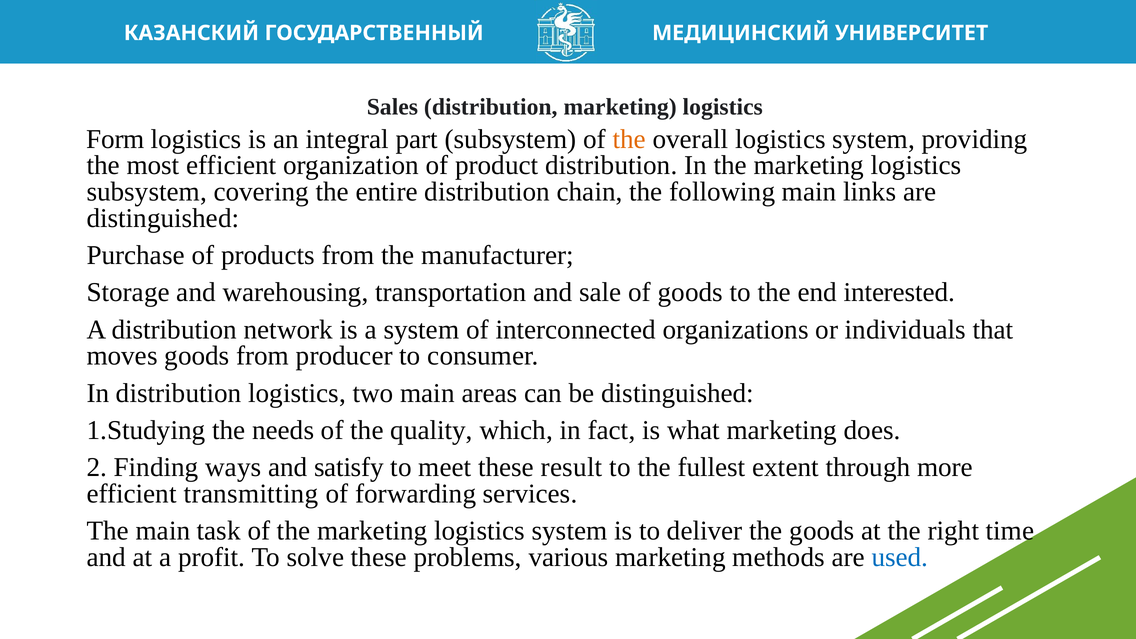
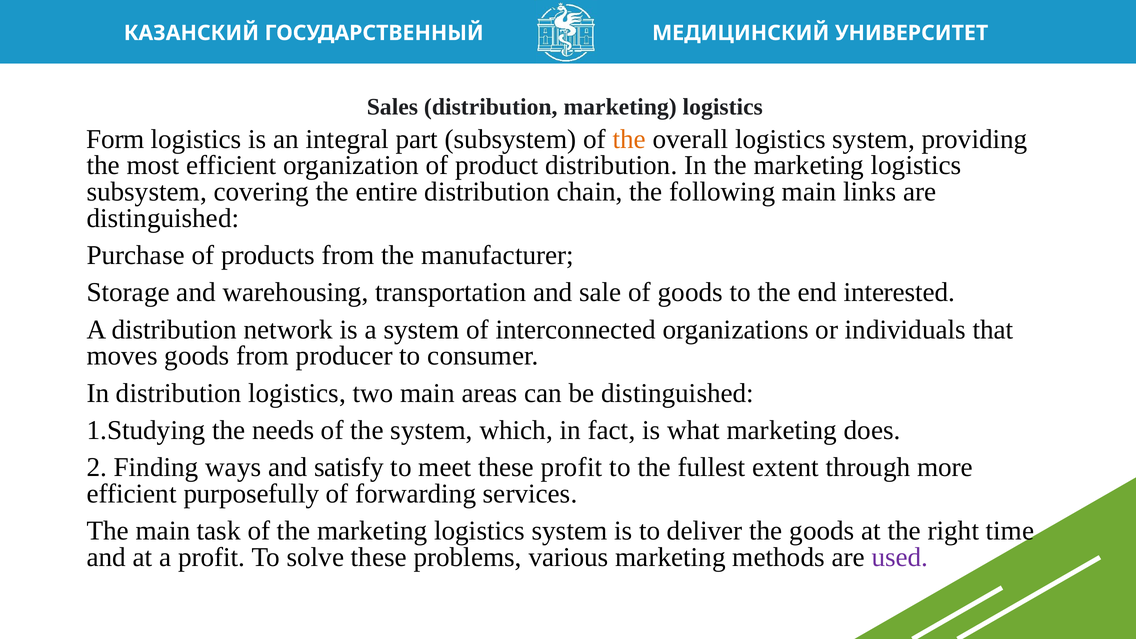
the quality: quality -> system (432, 430)
these result: result -> profit (572, 467)
transmitting: transmitting -> purposefully (251, 494)
used colour: blue -> purple (900, 557)
